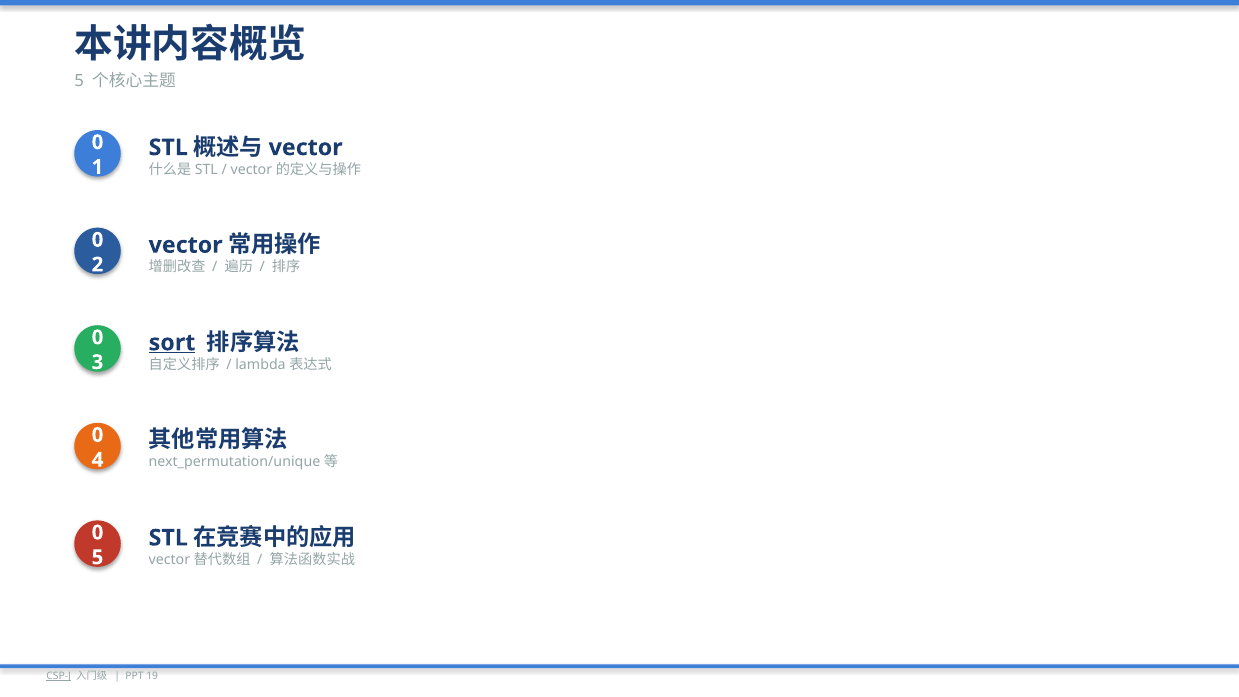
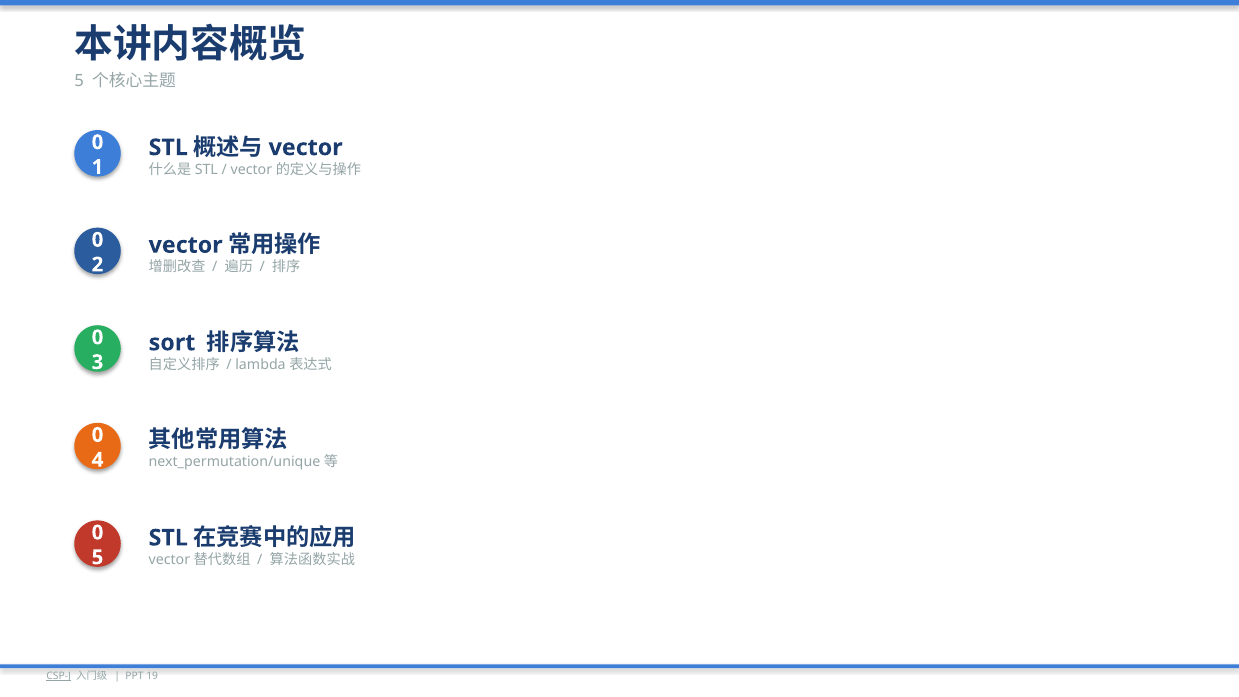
sort underline: present -> none (172, 343)
